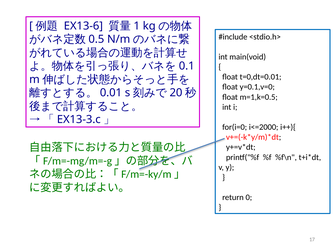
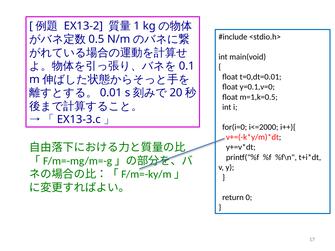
EX13-6: EX13-6 -> EX13-2 (83, 26)
